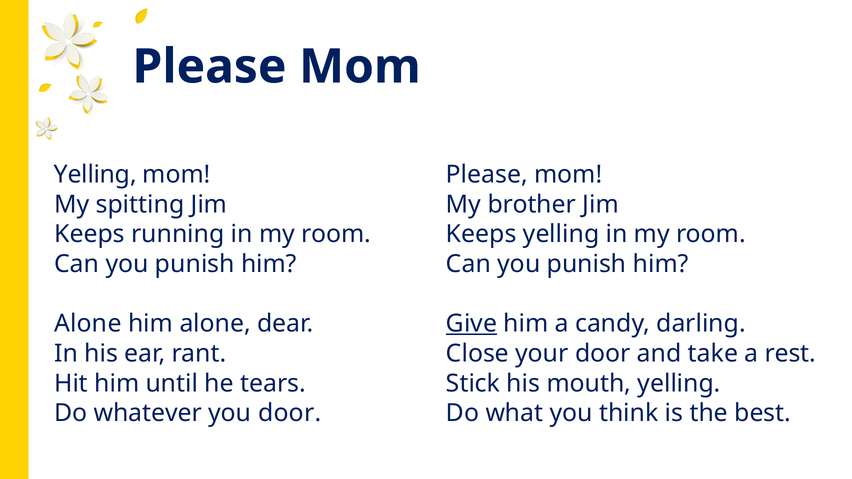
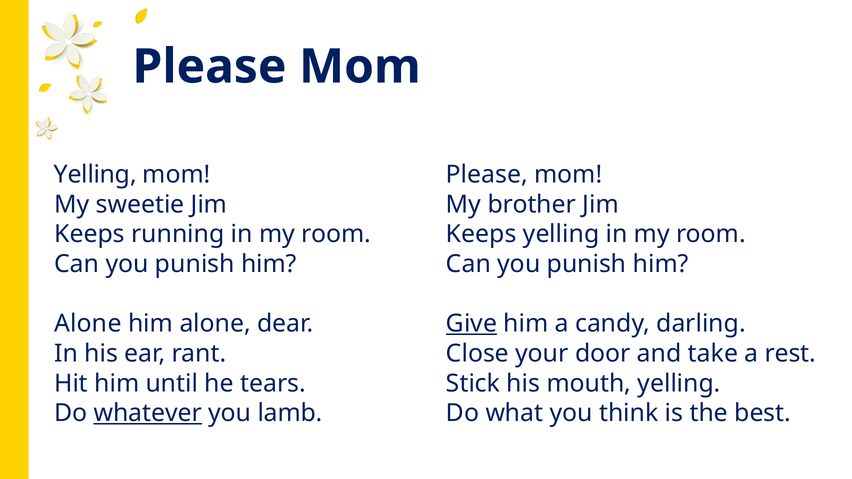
spitting: spitting -> sweetie (140, 205)
whatever underline: none -> present (148, 413)
you door: door -> lamb (290, 413)
